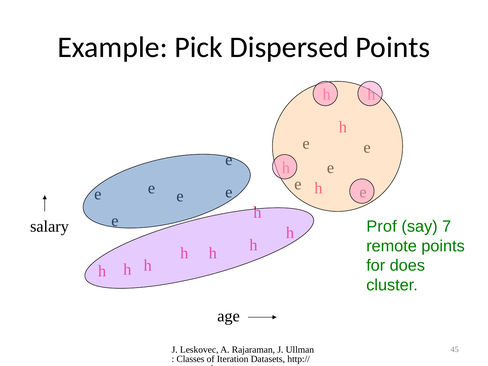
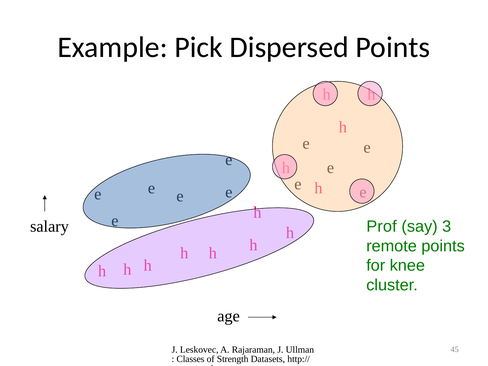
7: 7 -> 3 (447, 227)
does: does -> knee (407, 266)
Iteration: Iteration -> Strength (233, 359)
